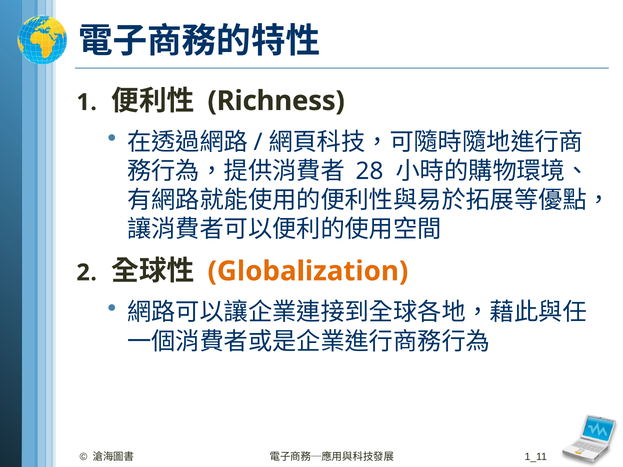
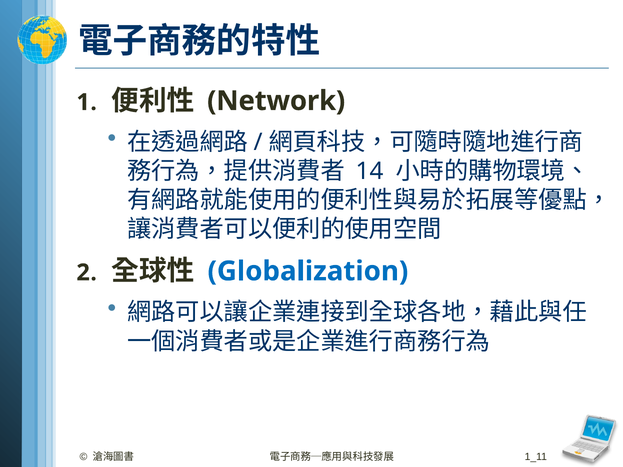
Richness: Richness -> Network (276, 101)
28: 28 -> 14 (370, 171)
Globalization colour: orange -> blue (308, 271)
